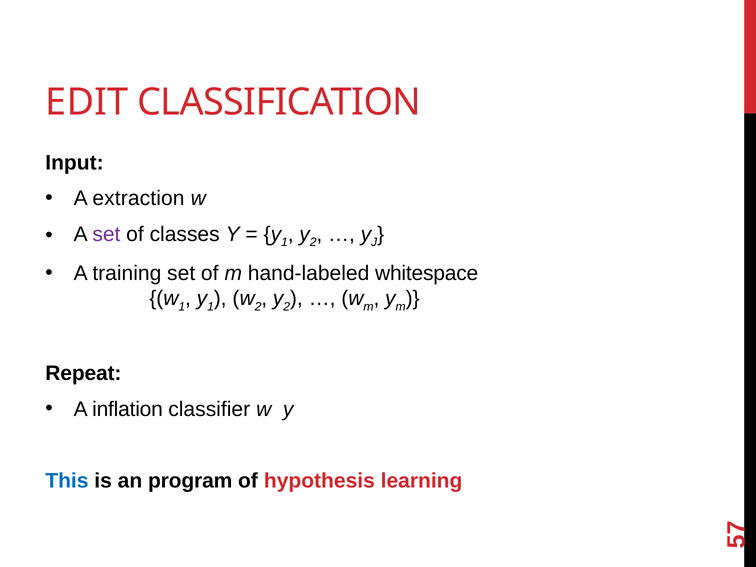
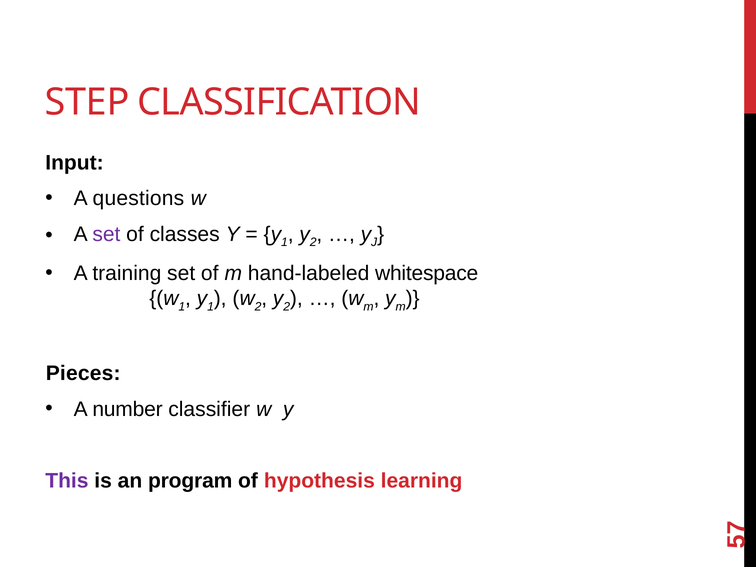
EDIT: EDIT -> STEP (87, 102)
extraction: extraction -> questions (138, 198)
Repeat: Repeat -> Pieces (83, 373)
inflation: inflation -> number (128, 409)
This colour: blue -> purple (67, 481)
